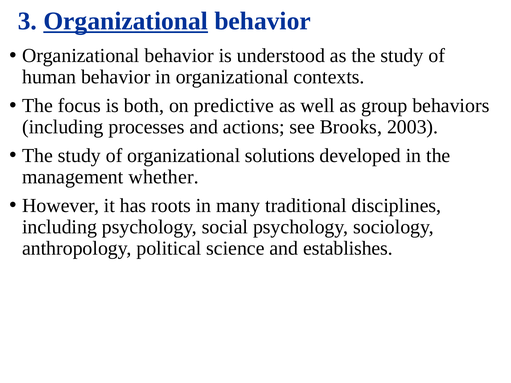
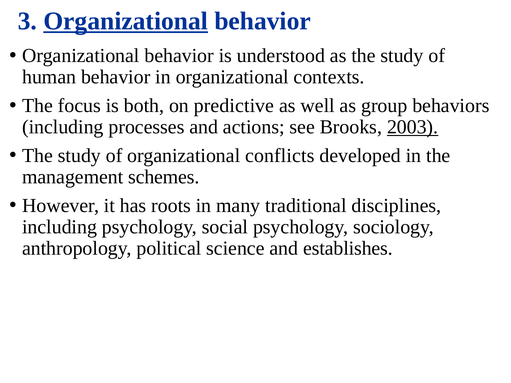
2003 underline: none -> present (413, 127)
solutions: solutions -> conflicts (280, 156)
whether: whether -> schemes (164, 177)
